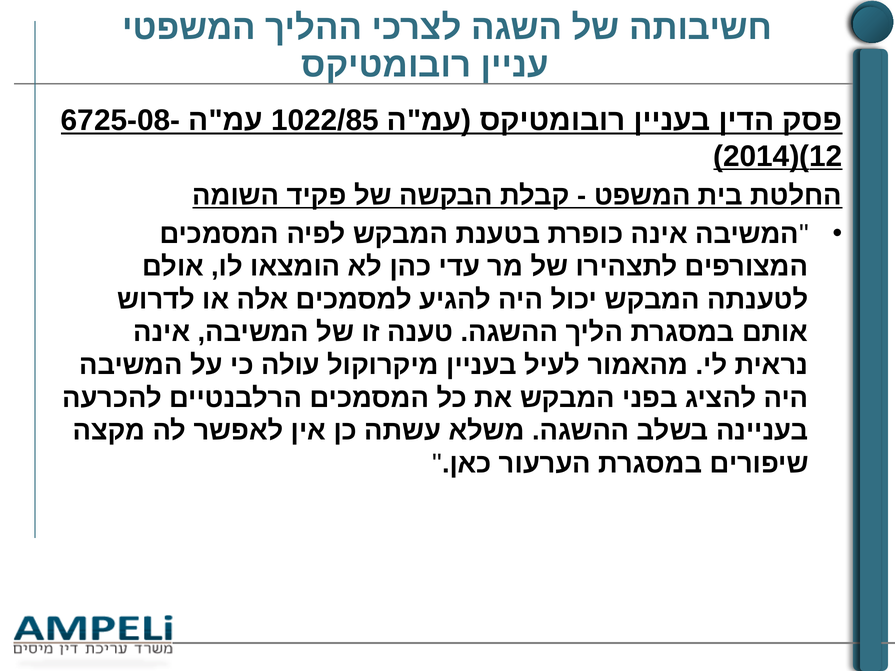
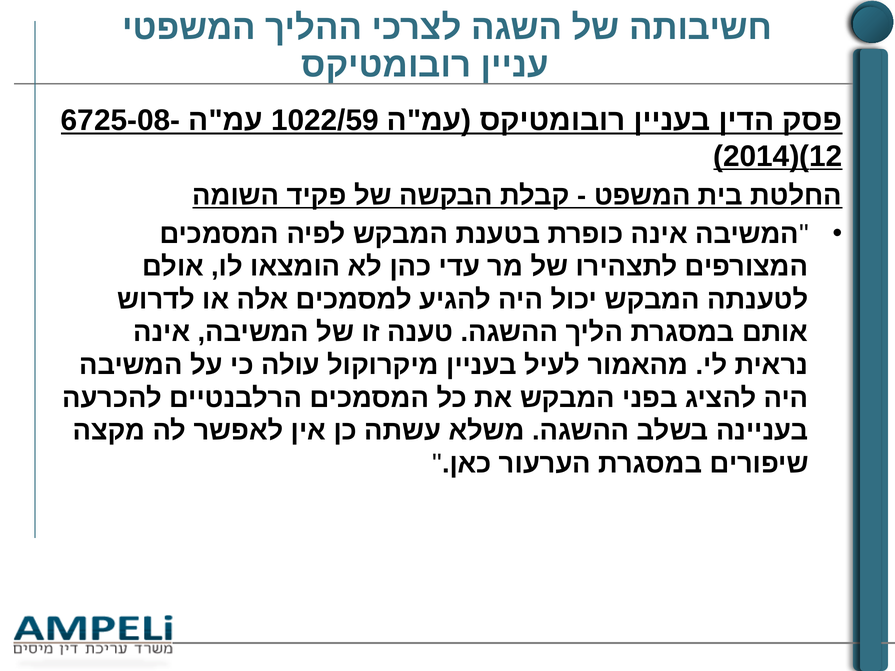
1022/85: 1022/85 -> 1022/59 (325, 120)
